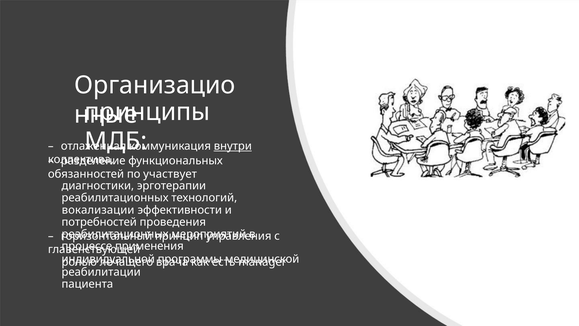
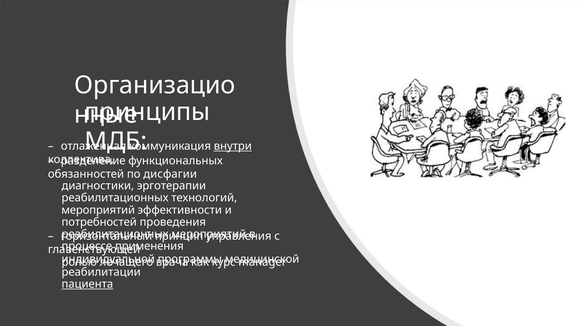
участвует: участвует -> дисфагии (170, 174)
вокализации: вокализации -> мероприятий (98, 210)
есть: есть -> курс (224, 262)
пациента underline: none -> present (87, 284)
